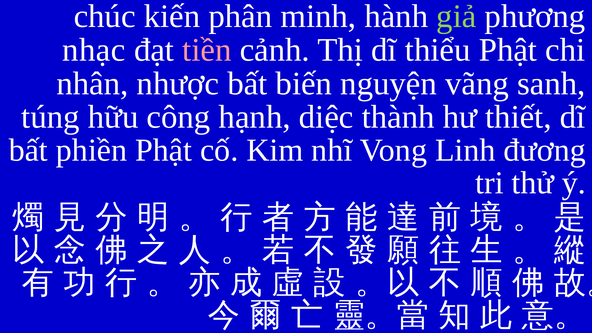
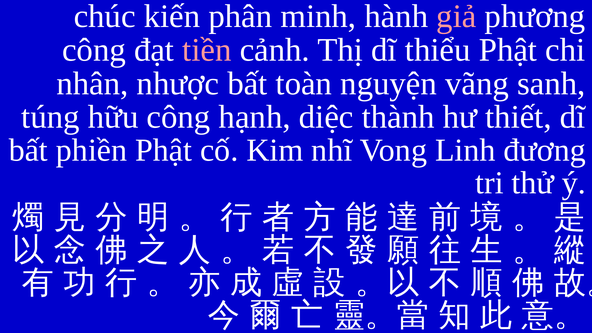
giả colour: light green -> pink (456, 16)
nhạc: nhạc -> công (94, 50)
biến: biến -> toàn (304, 84)
